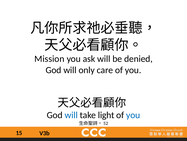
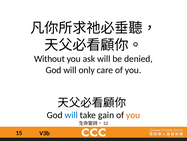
Mission: Mission -> Without (49, 59)
light: light -> gain (106, 115)
you colour: blue -> orange (133, 115)
